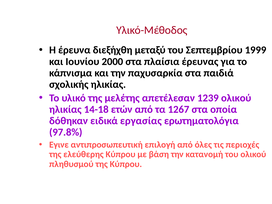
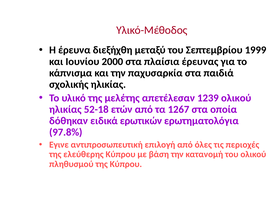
14-18: 14-18 -> 52-18 (96, 109)
εργασίας: εργασίας -> ερωτικών (141, 121)
